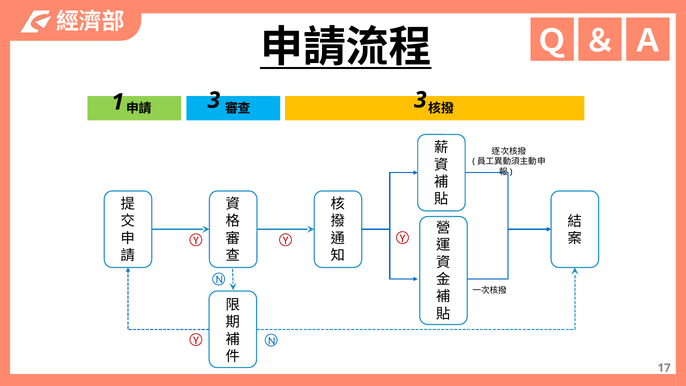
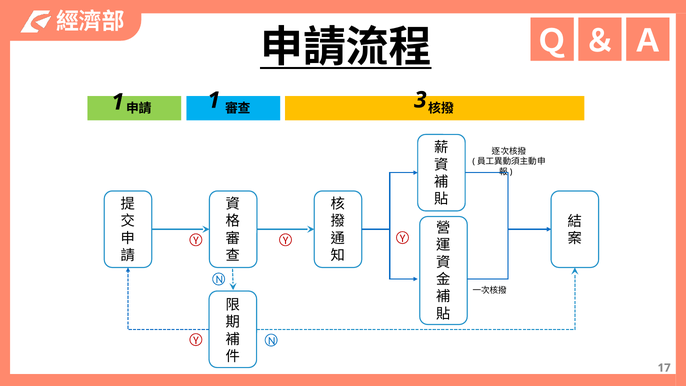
3: 3 -> 1 (214, 100)
